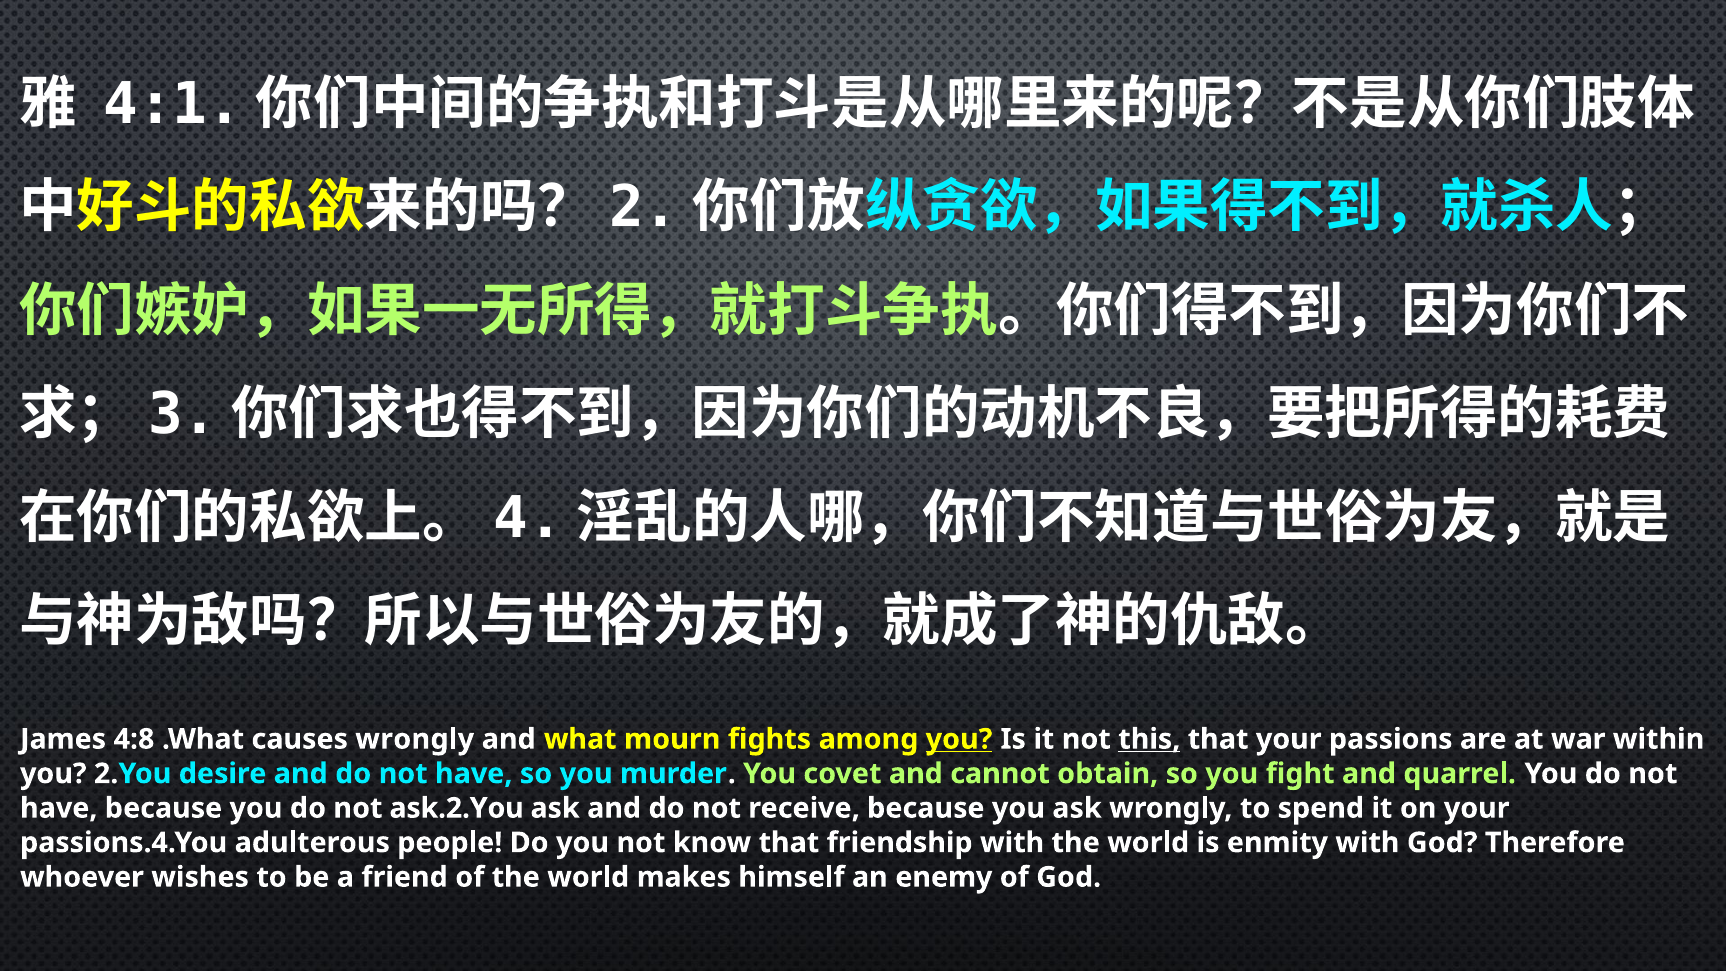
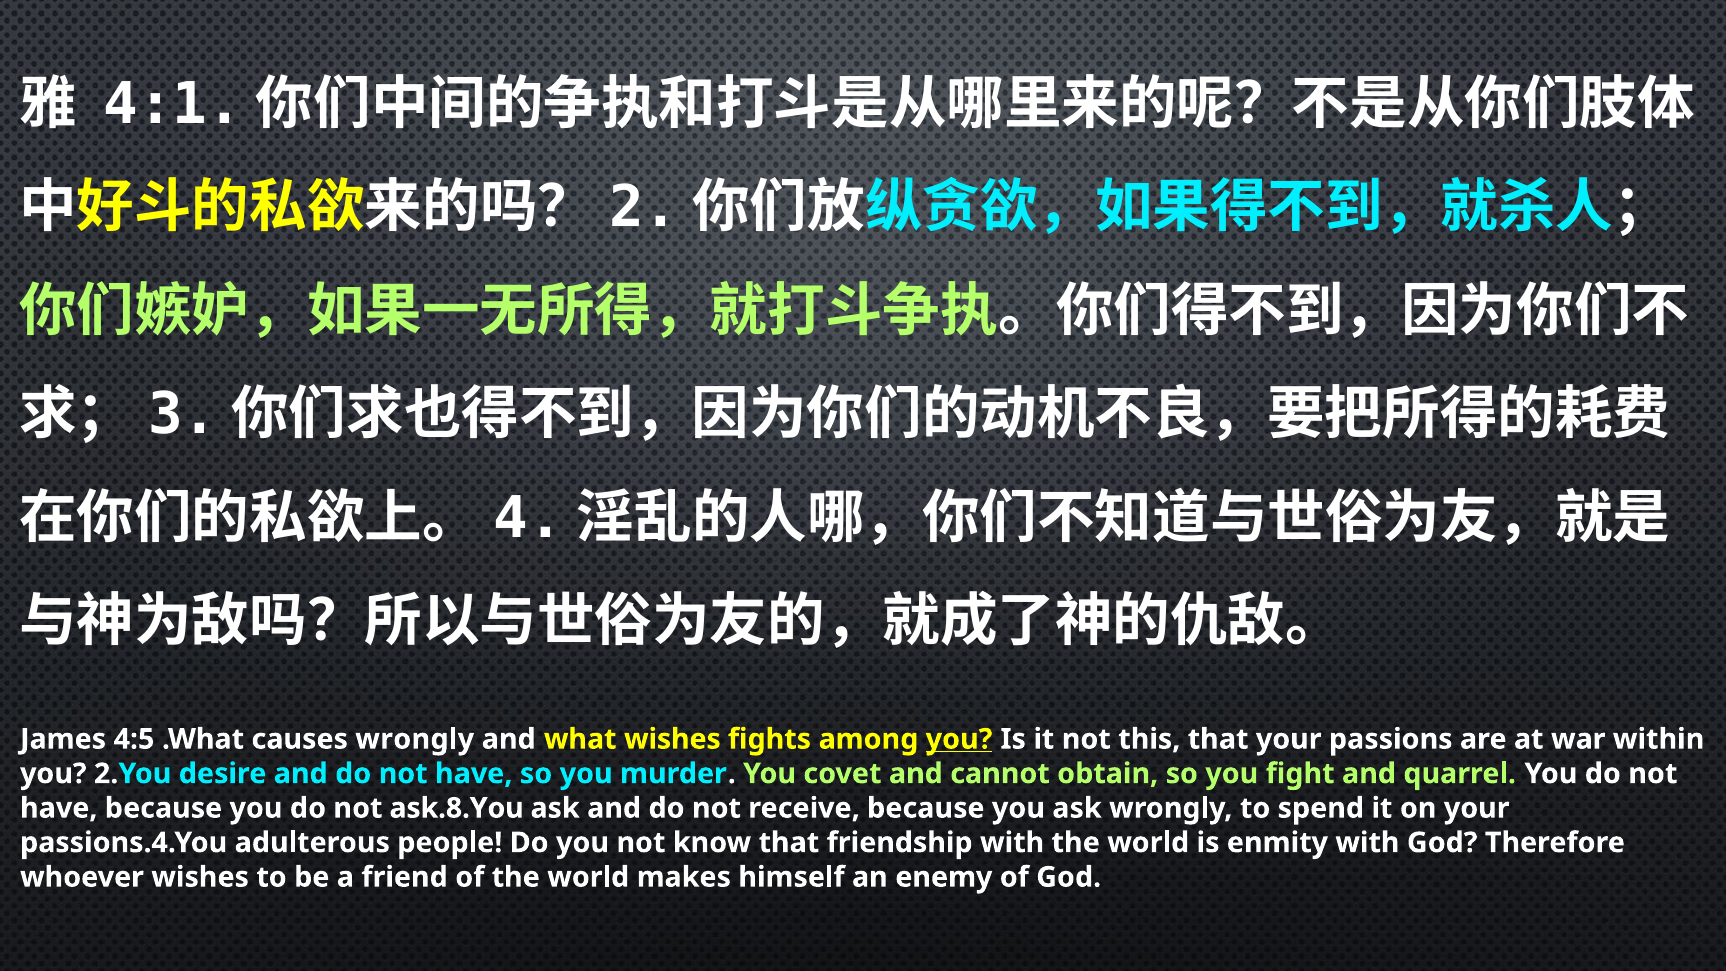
4:8: 4:8 -> 4:5 (134, 739)
what mourn: mourn -> wishes (672, 739)
this underline: present -> none (1149, 739)
ask.2.You: ask.2.You -> ask.8.You (457, 808)
